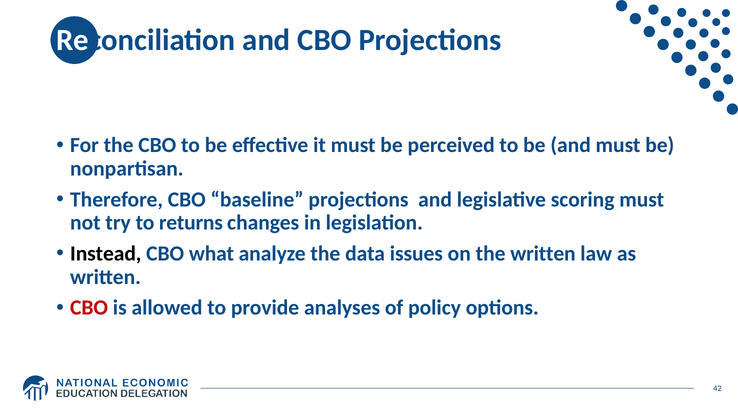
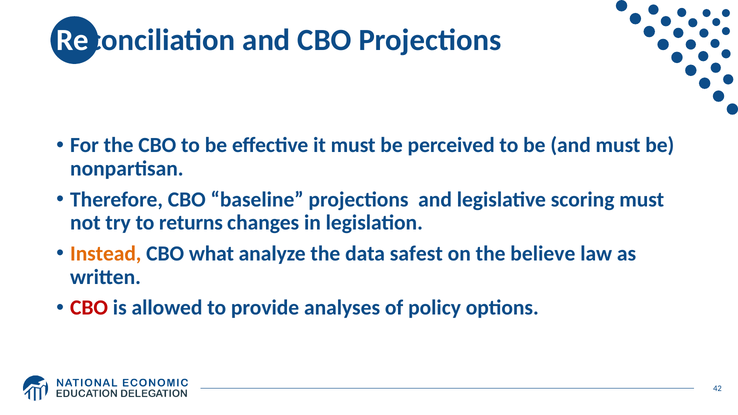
Instead colour: black -> orange (106, 254)
issues: issues -> safest (416, 254)
the written: written -> believe (543, 254)
